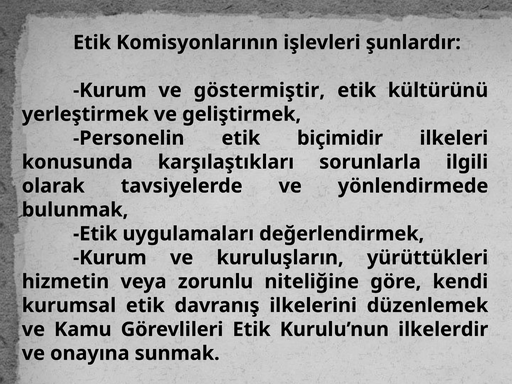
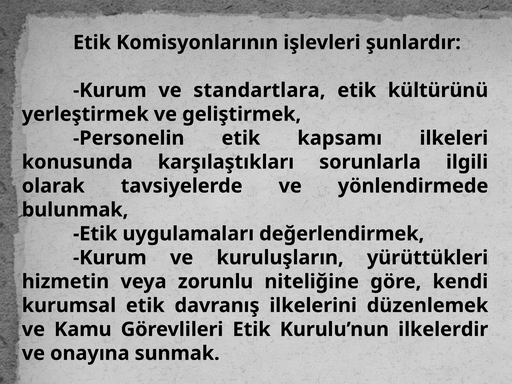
göstermiştir: göstermiştir -> standartlara (259, 90)
biçimidir: biçimidir -> kapsamı (340, 138)
